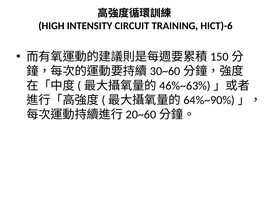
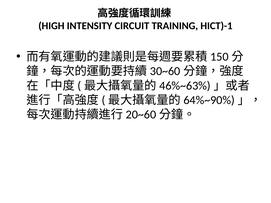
HICT)-6: HICT)-6 -> HICT)-1 (216, 26)
